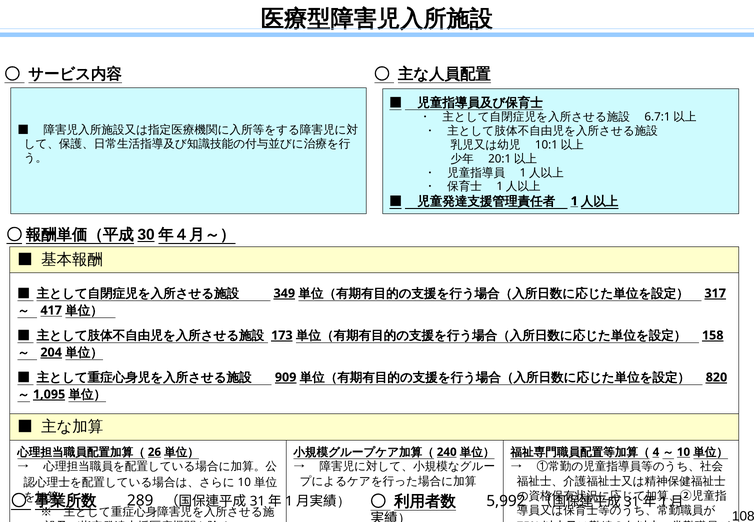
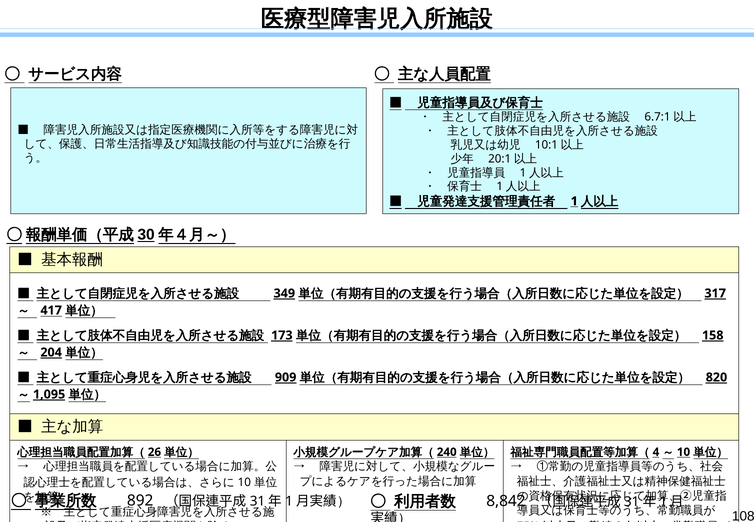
289: 289 -> 892 (140, 500)
5,992: 5,992 -> 8,842 (506, 501)
